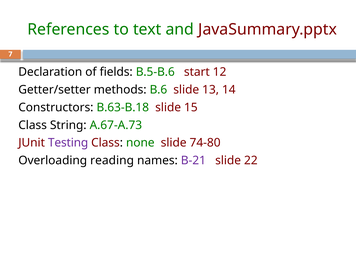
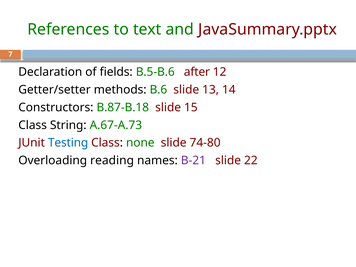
start: start -> after (197, 72)
B.63-B.18: B.63-B.18 -> B.87-B.18 (123, 107)
Testing colour: purple -> blue (68, 143)
